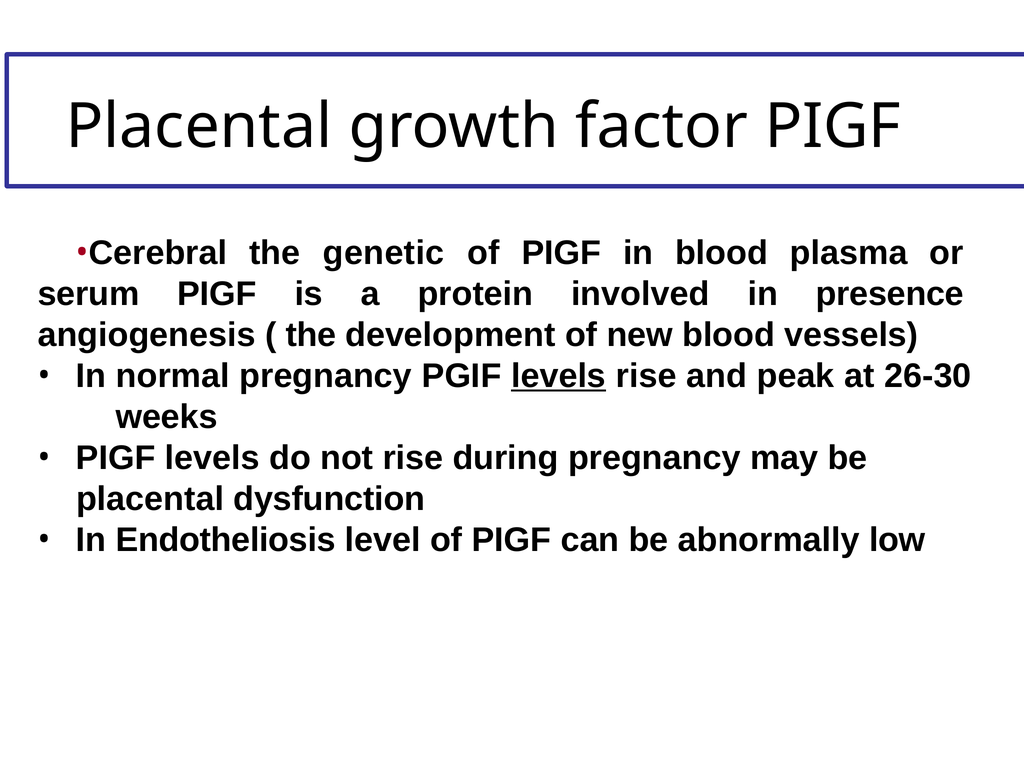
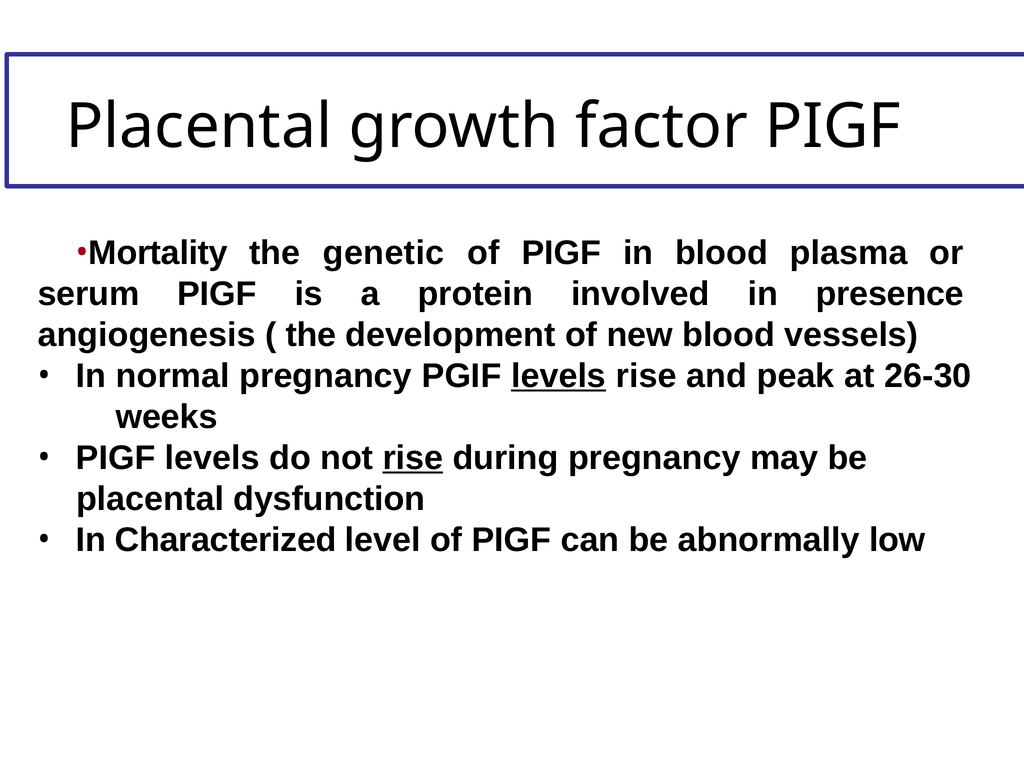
Cerebral: Cerebral -> Mortality (158, 253)
rise underline: none -> present (413, 458)
Endotheliosis: Endotheliosis -> Characterized (226, 540)
